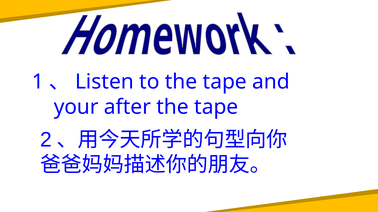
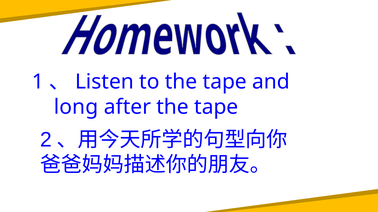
your: your -> long (76, 107)
